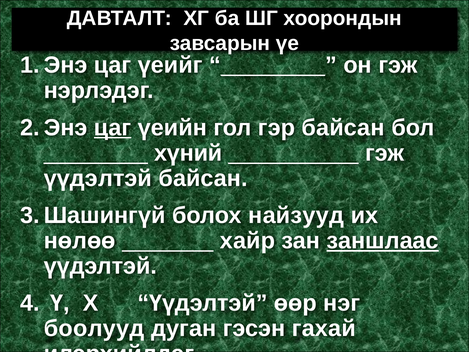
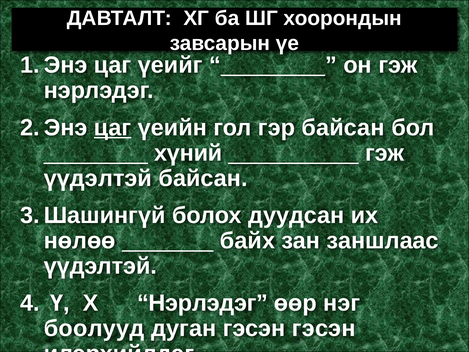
найзууд: найзууд -> дуудсан (296, 215)
хайр: хайр -> байх (247, 241)
заншлаас underline: present -> none (383, 241)
Х Үүдэлтэй: Үүдэлтэй -> Нэрлэдэг (203, 303)
гэсэн гахай: гахай -> гэсэн (324, 328)
